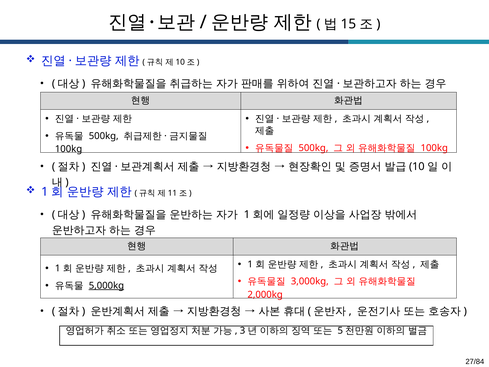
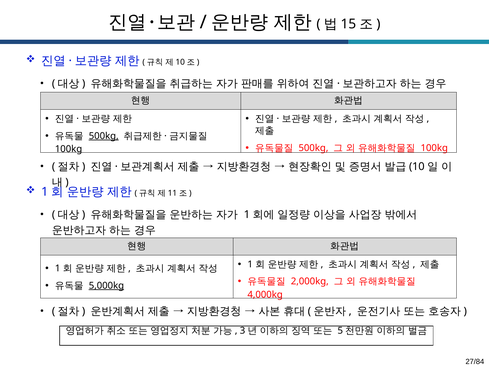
500kg underline: none -> present (104, 136)
3,000kg: 3,000kg -> 2,000kg (310, 281)
2,000kg: 2,000kg -> 4,000kg (265, 294)
